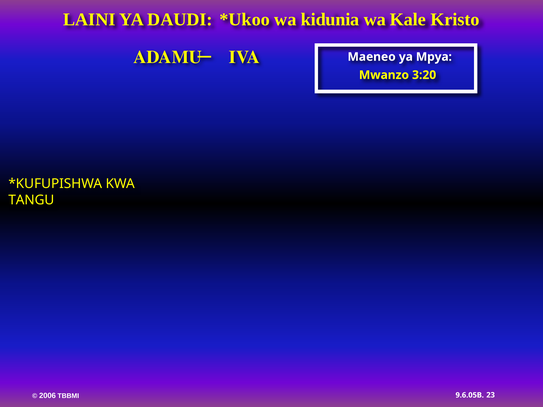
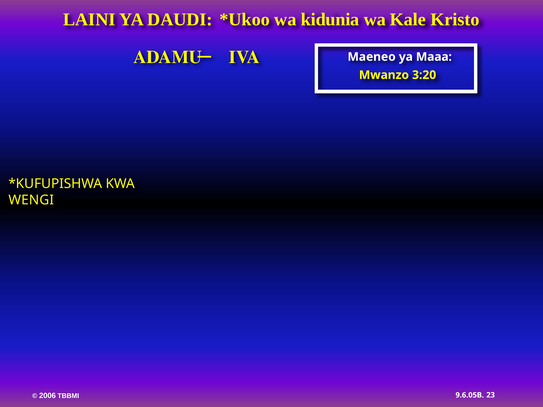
Mpya: Mpya -> Maaa (434, 57)
TANGU: TANGU -> WENGI (31, 200)
